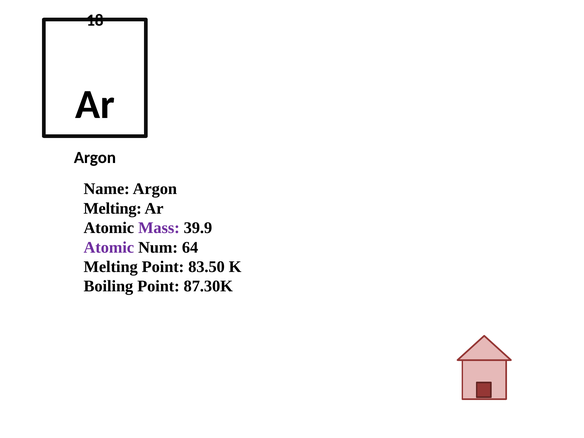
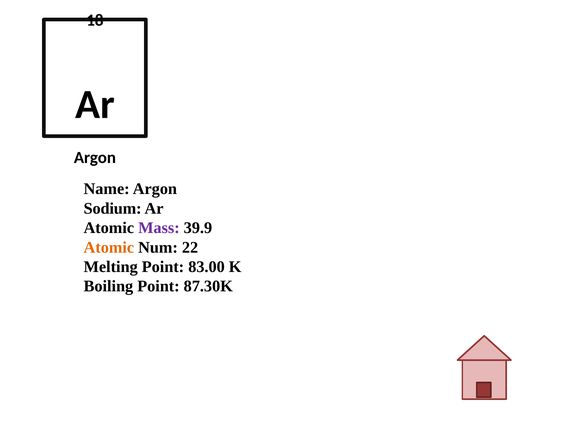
Melting: Melting -> Sodium (113, 208)
Atomic colour: purple -> orange (109, 247)
64: 64 -> 22 (190, 247)
83.50: 83.50 -> 83.00 (207, 267)
